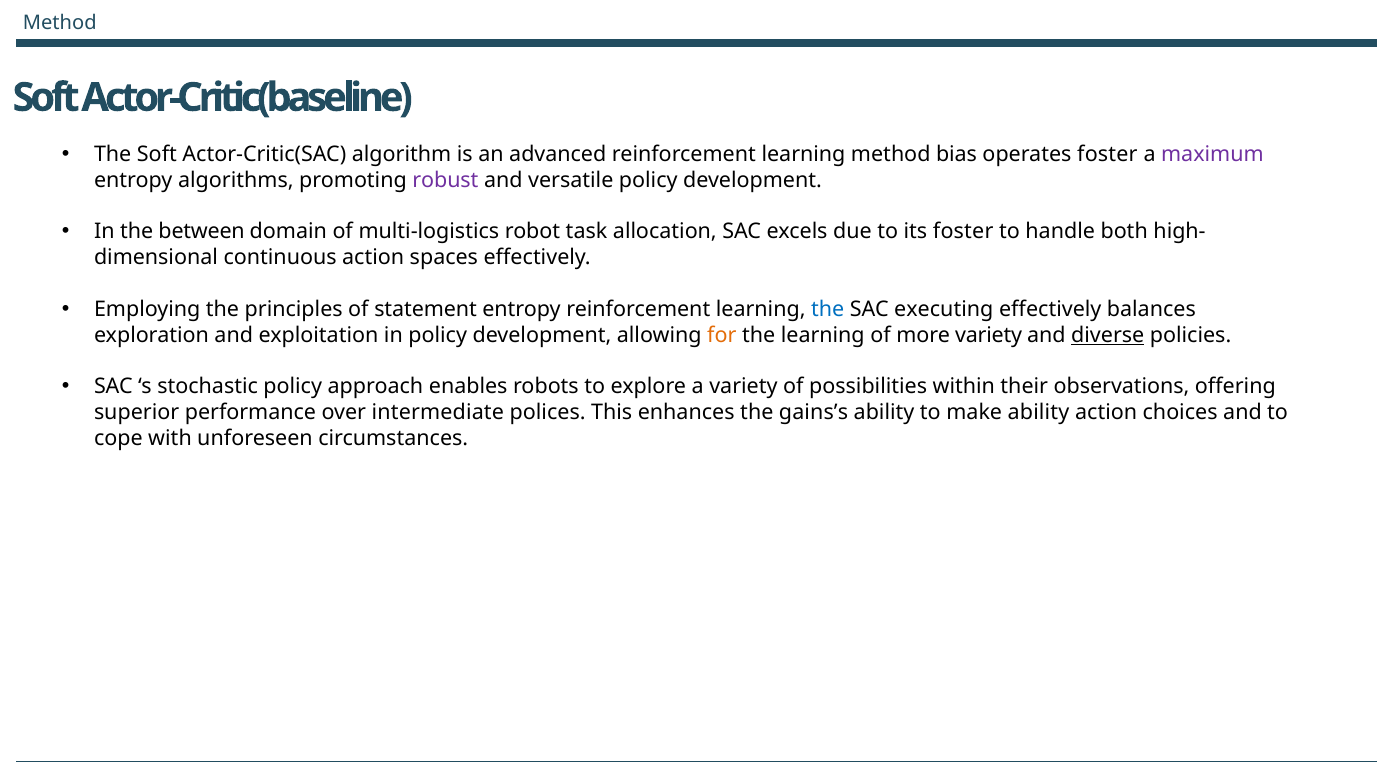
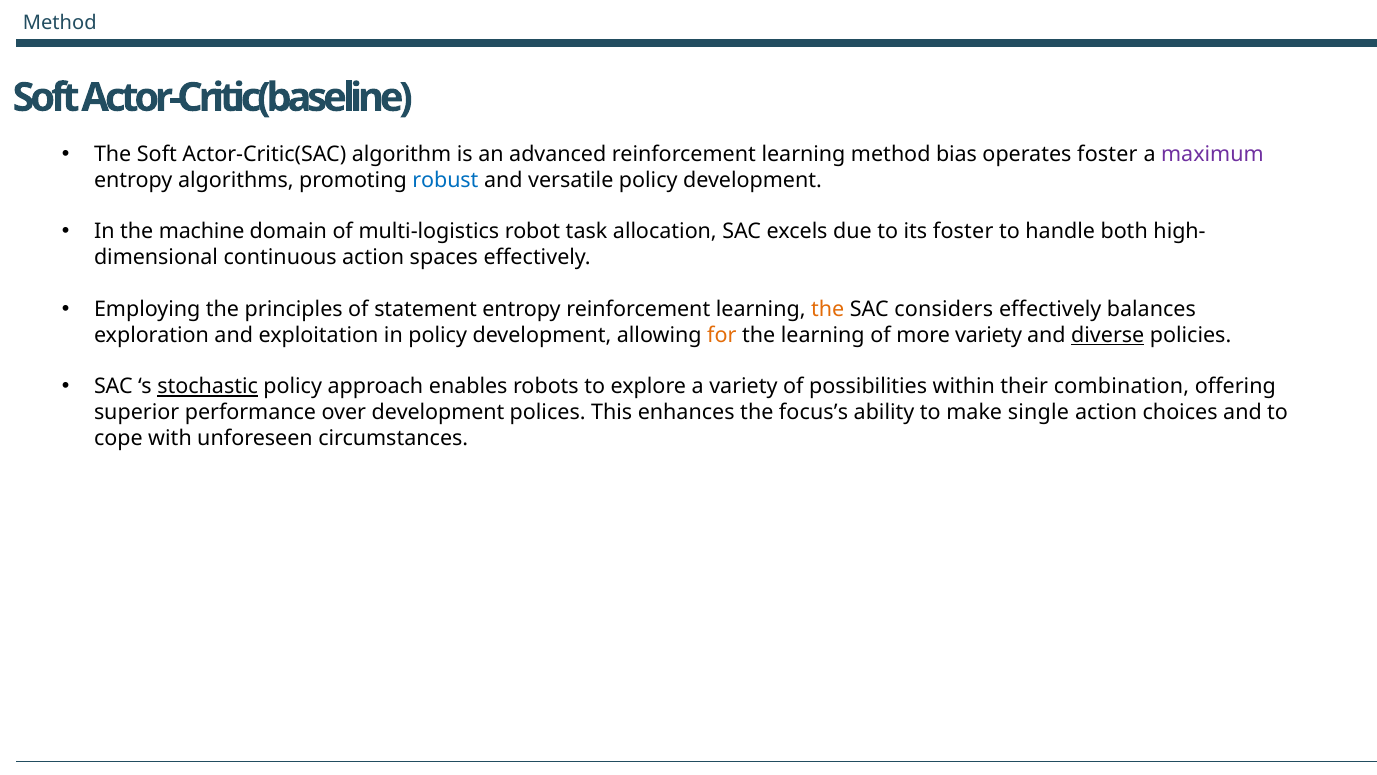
robust colour: purple -> blue (445, 180)
between: between -> machine (202, 232)
the colour: blue -> orange (828, 309)
executing: executing -> considers (944, 309)
stochastic underline: none -> present (208, 387)
observations: observations -> combination (1121, 387)
intermediate: intermediate -> development (438, 412)
gains’s: gains’s -> focus’s (814, 412)
make ability: ability -> single (1038, 412)
